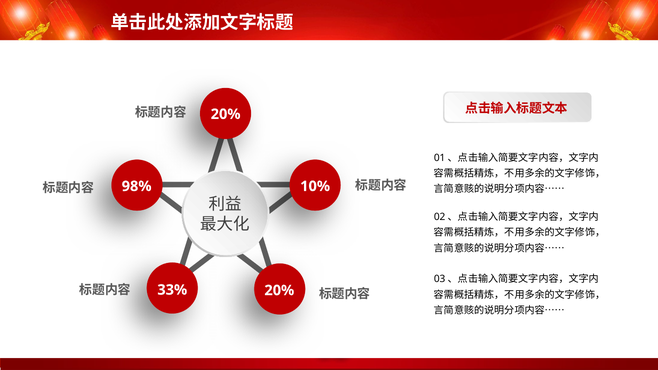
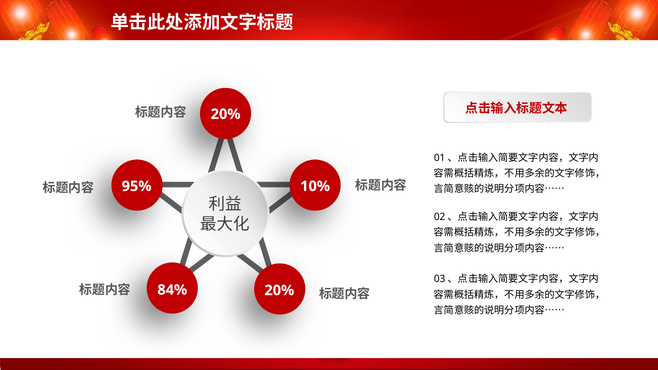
98%: 98% -> 95% (137, 186)
33%: 33% -> 84% (172, 290)
